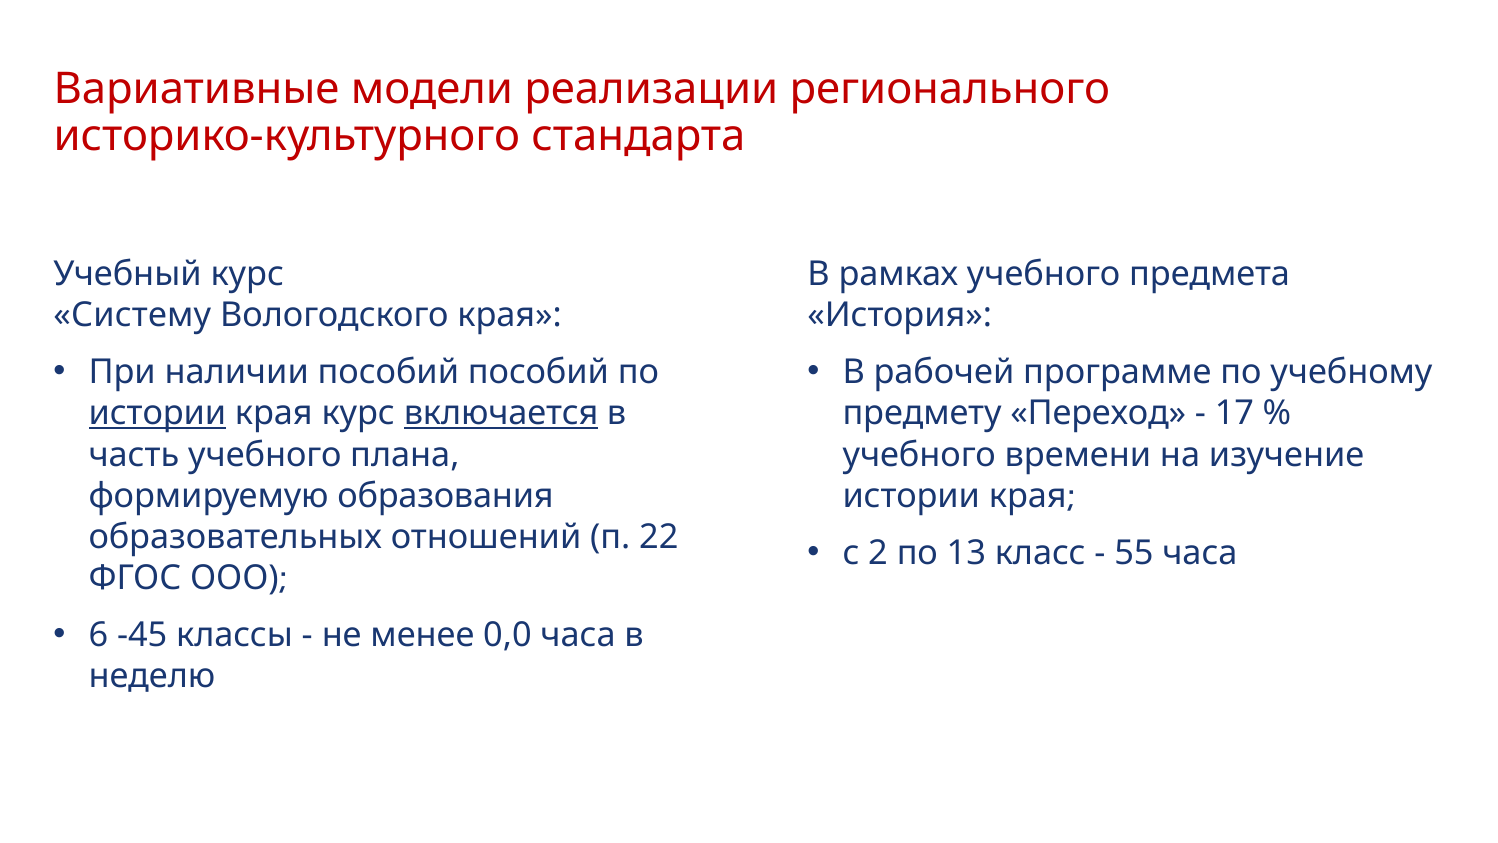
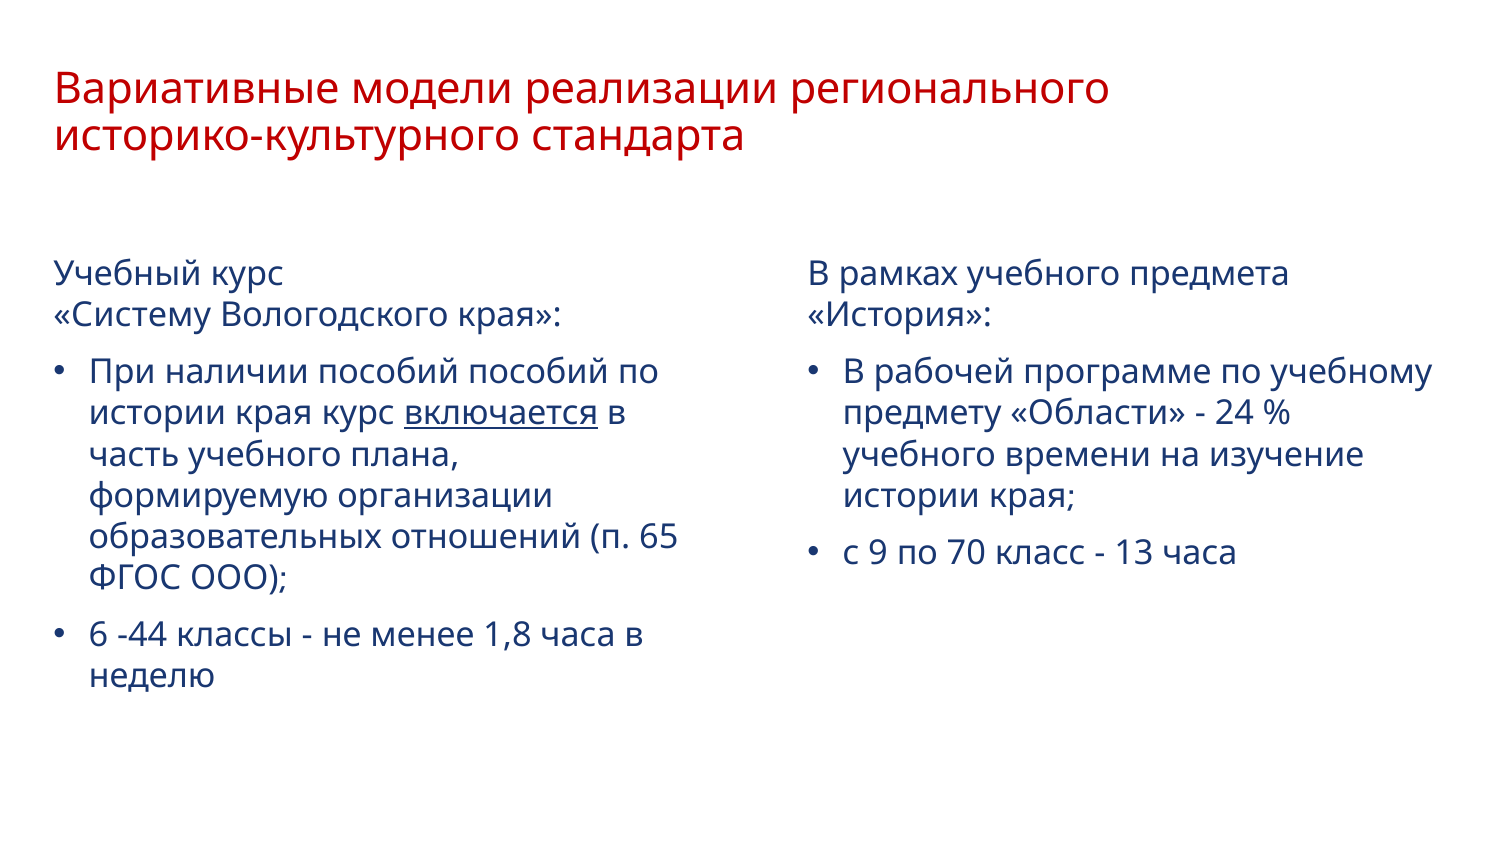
истории underline: present -> none (157, 413)
Переход: Переход -> Области (1098, 413)
17: 17 -> 24 (1234, 413)
образования: образования -> организации (446, 496)
22: 22 -> 65 (659, 537)
2: 2 -> 9 (878, 552)
13: 13 -> 70 (966, 552)
55: 55 -> 13 (1134, 552)
-45: -45 -> -44 (142, 635)
0,0: 0,0 -> 1,8 (507, 635)
